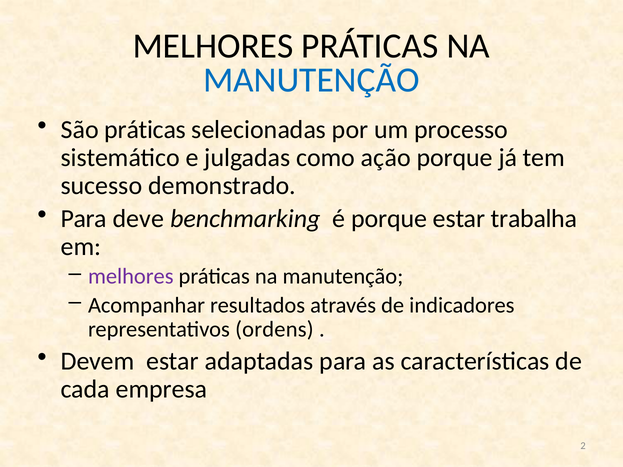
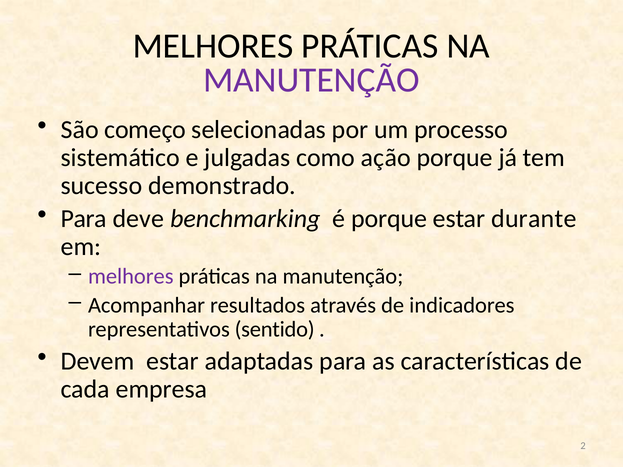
MANUTENÇÃO colour: blue -> purple (311, 80)
São práticas: práticas -> começo (145, 130)
trabalha: trabalha -> durante (534, 219)
ordens: ordens -> sentido (275, 330)
